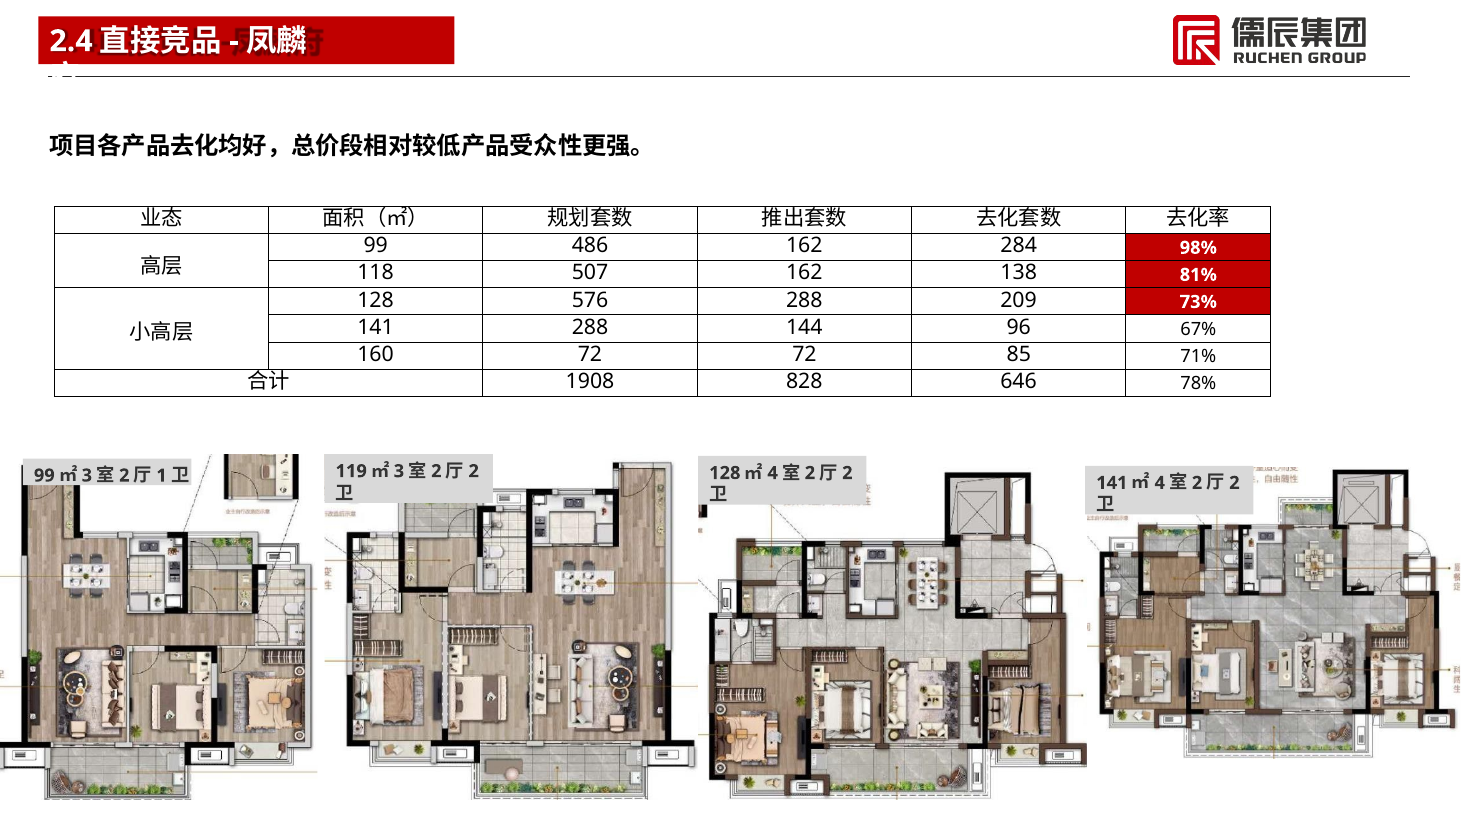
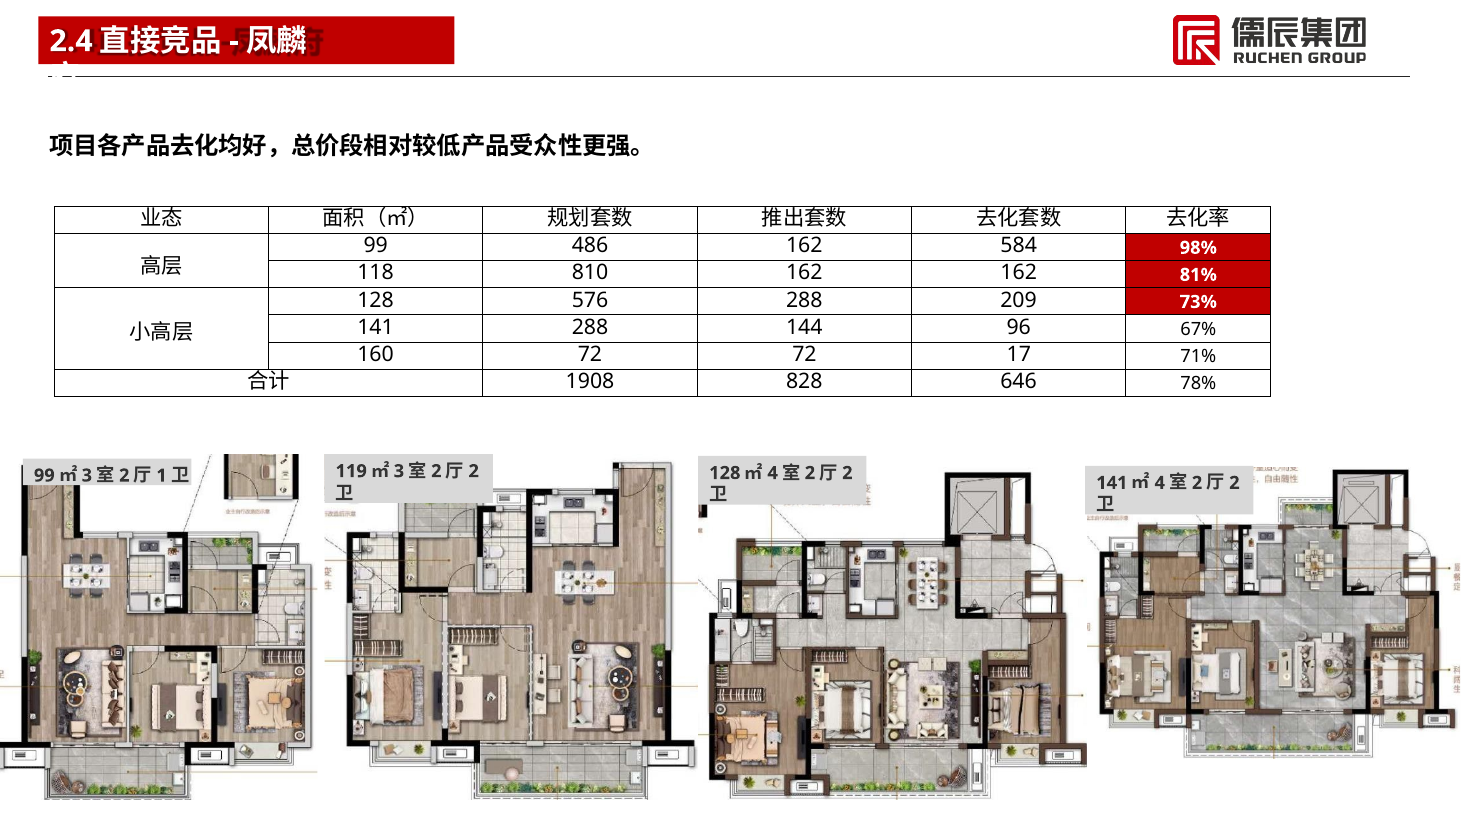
284: 284 -> 584 (1019, 246)
507: 507 -> 810 (590, 273)
162 138: 138 -> 162 (1019, 273)
85: 85 -> 17 (1019, 354)
